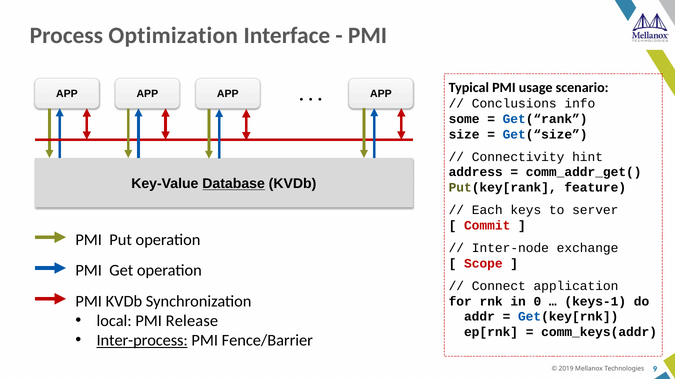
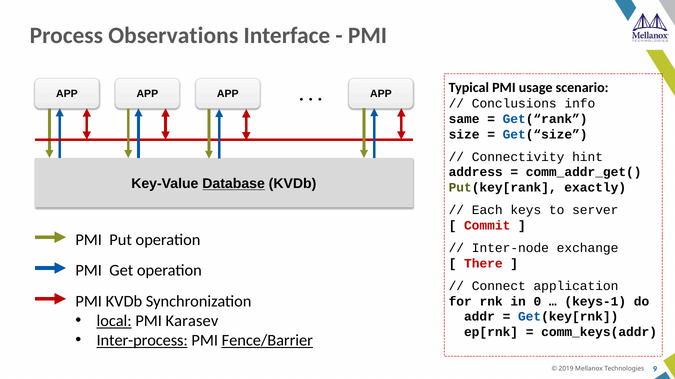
Optimization: Optimization -> Observations (173, 36)
some: some -> same (464, 119)
feature: feature -> exactly (595, 188)
Scope: Scope -> There (483, 264)
local underline: none -> present (114, 321)
Release: Release -> Karasev (192, 321)
Fence/Barrier underline: none -> present (267, 341)
